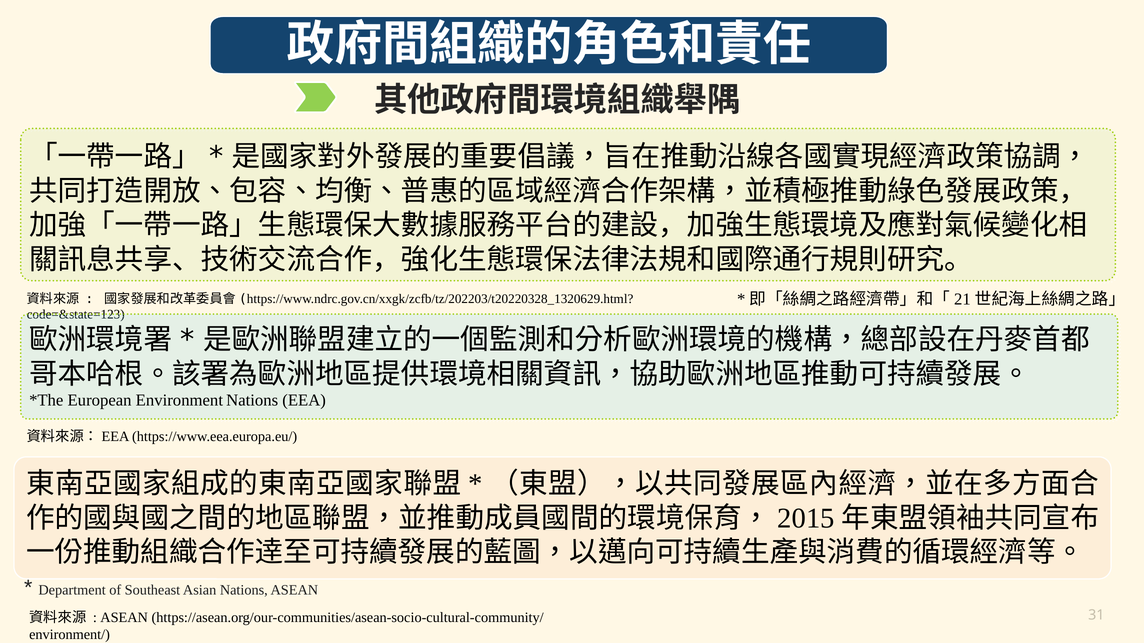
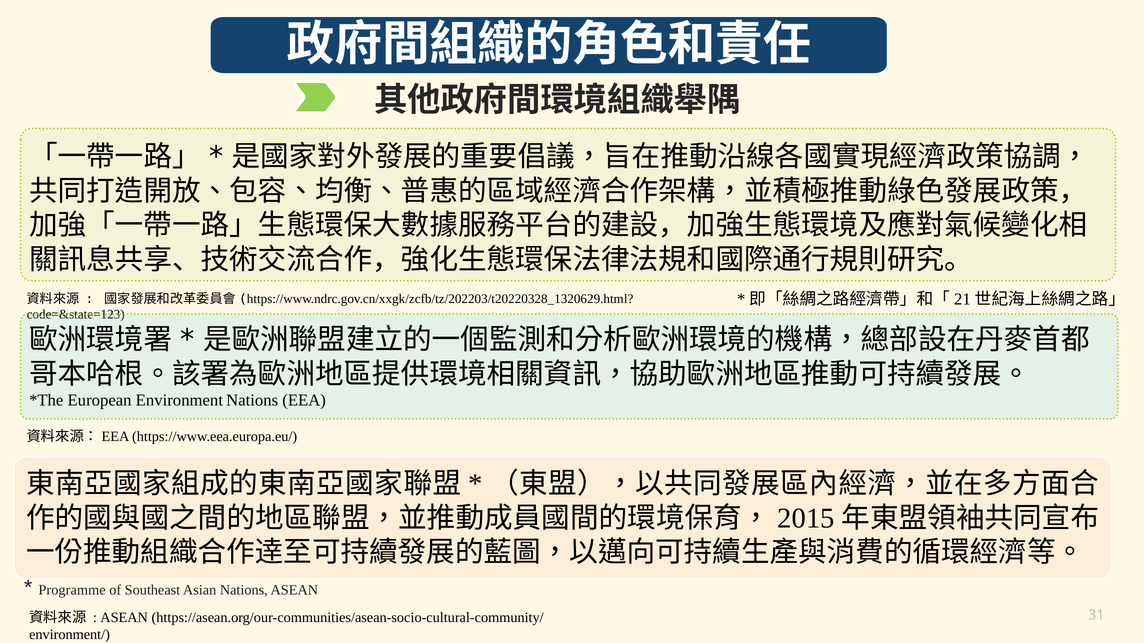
Department: Department -> Programme (72, 591)
